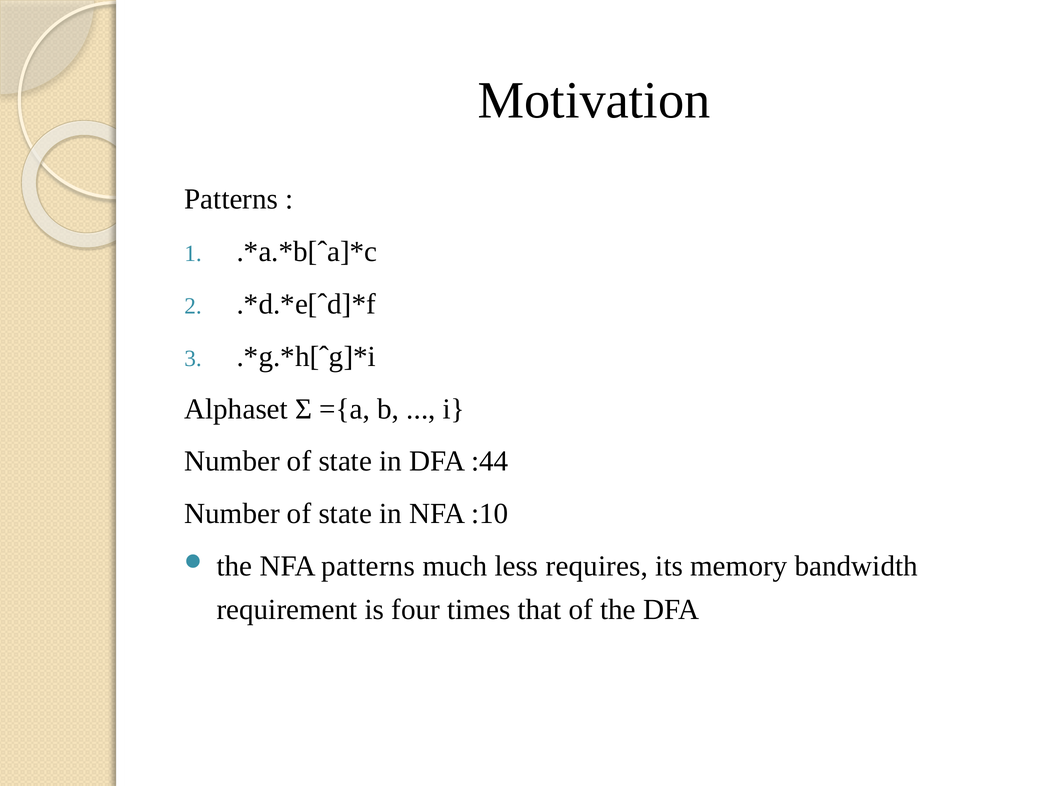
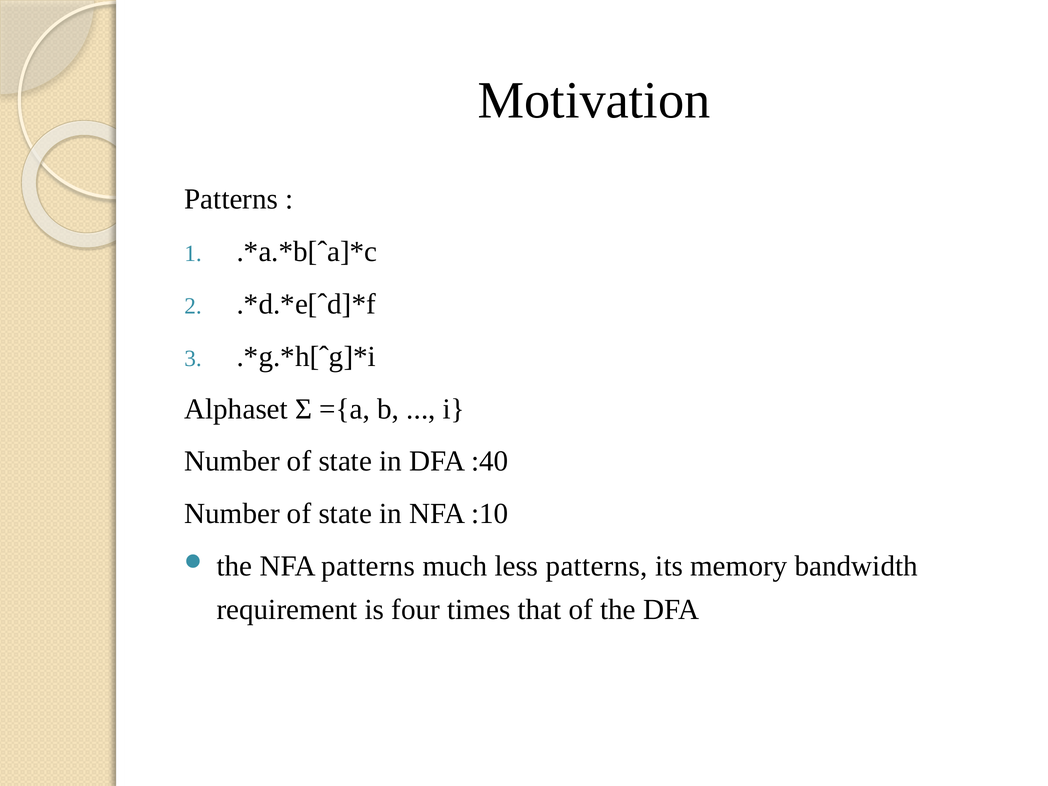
:44: :44 -> :40 (490, 461)
less requires: requires -> patterns (597, 566)
